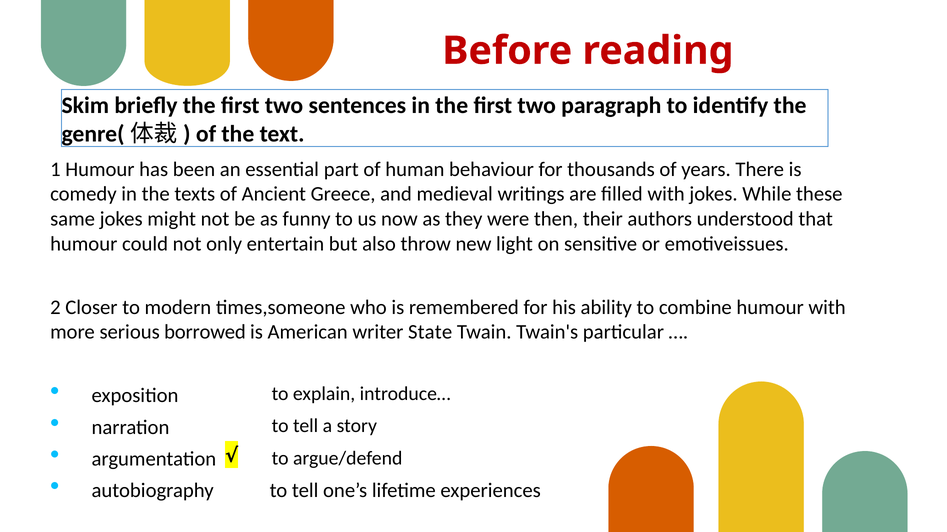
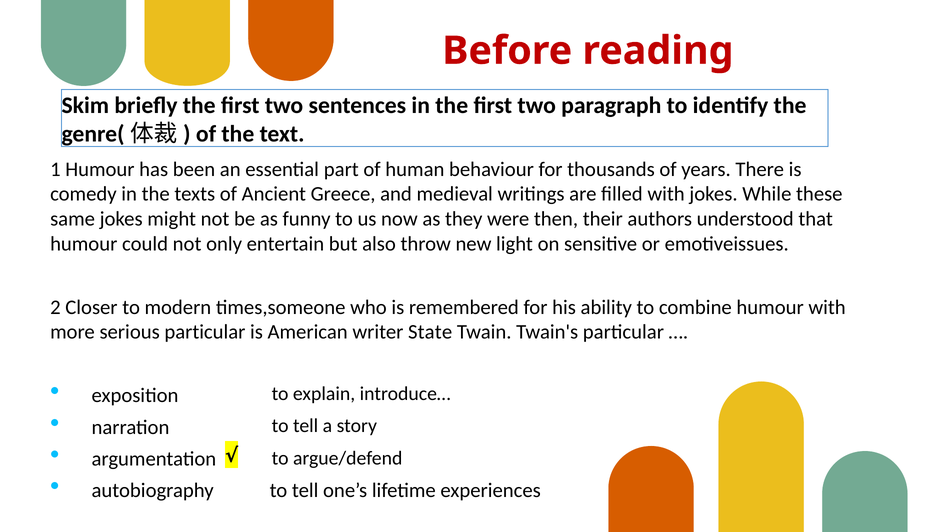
serious borrowed: borrowed -> particular (205, 332)
